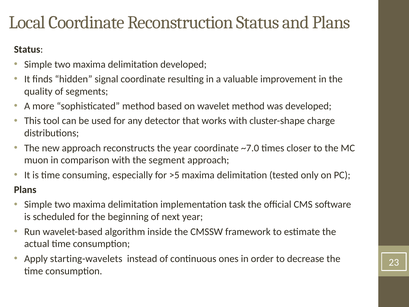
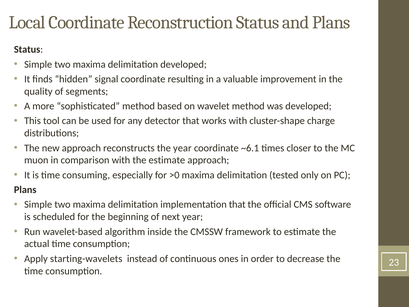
~7.0: ~7.0 -> ~6.1 (250, 148)
the segment: segment -> estimate (167, 160)
>5: >5 -> >0 (174, 175)
implementation task: task -> that (237, 204)
